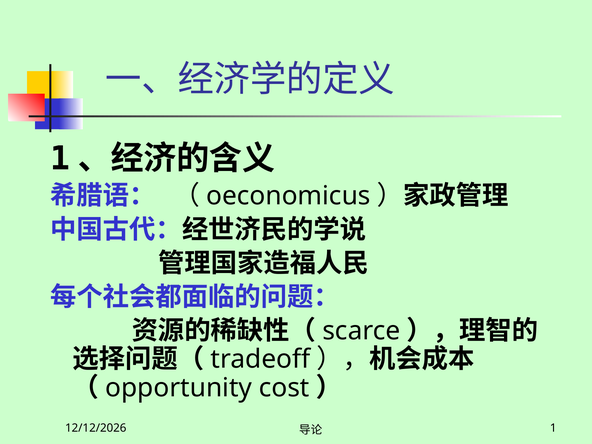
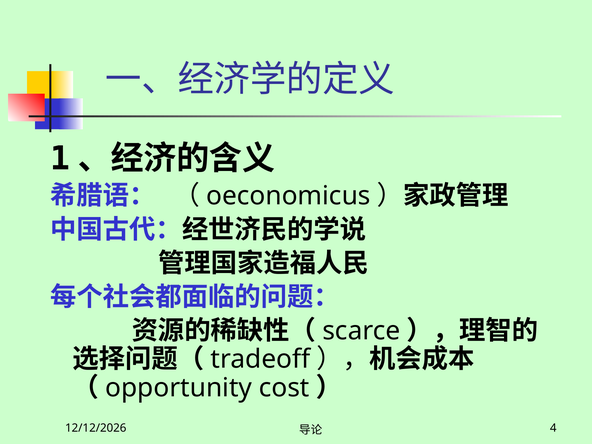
1: 1 -> 4 (553, 428)
